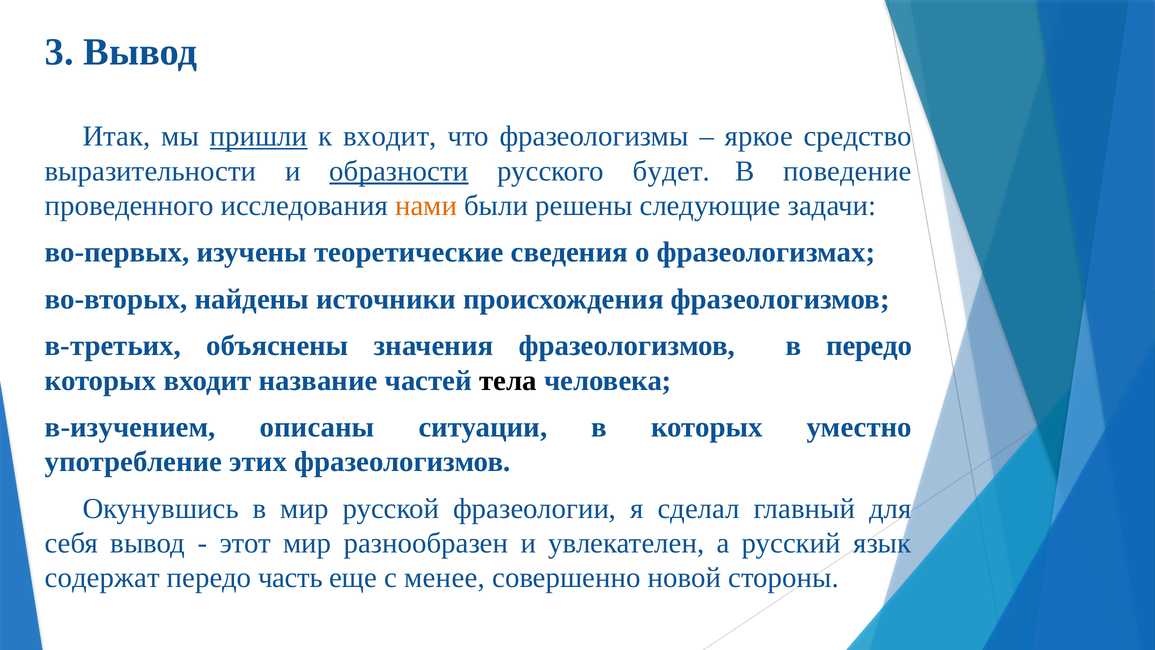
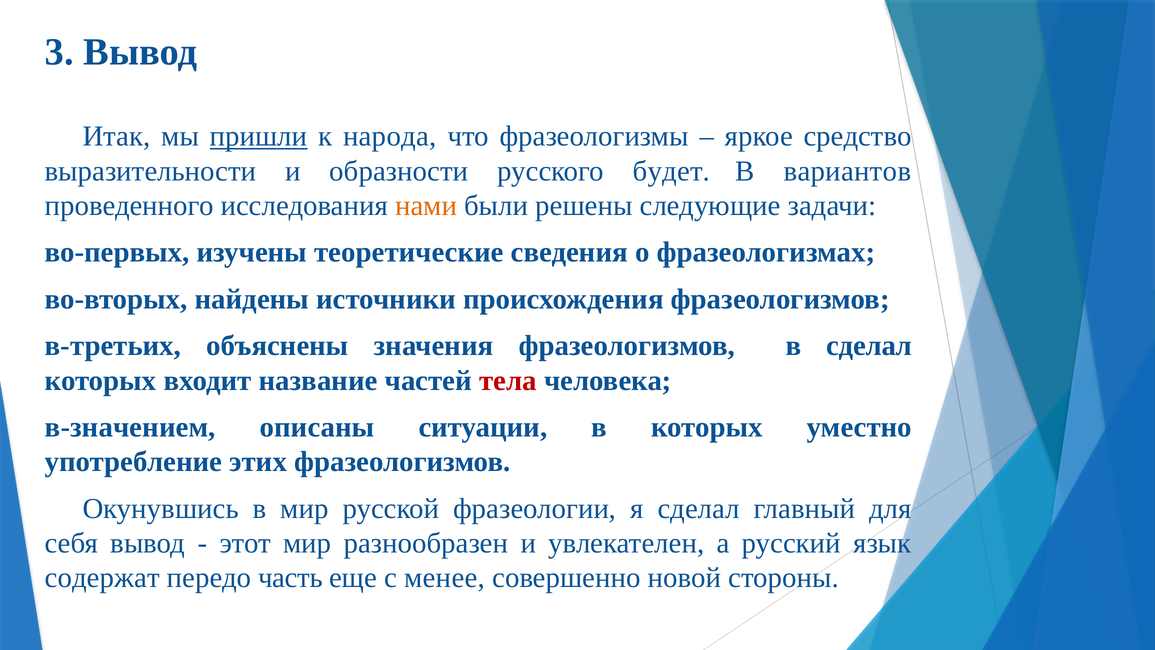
к входит: входит -> народа (390, 136)
образности underline: present -> none (399, 171)
поведение: поведение -> вариантов (847, 171)
в передо: передо -> сделал (869, 346)
тела colour: black -> red (508, 380)
в-изучением: в-изучением -> в-значением (130, 427)
